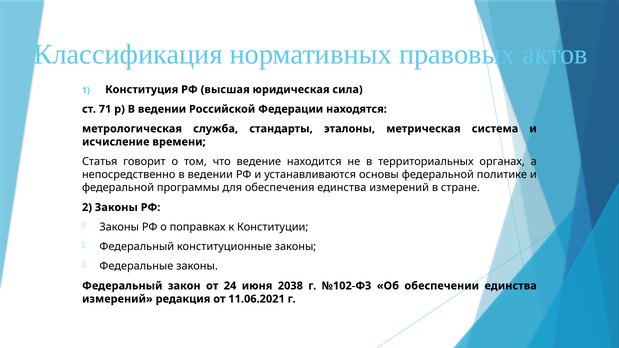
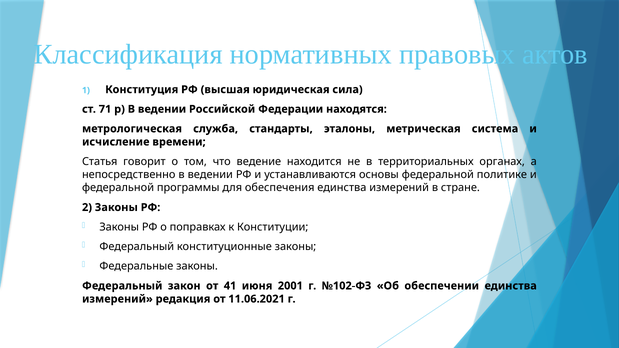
24: 24 -> 41 (230, 286)
2038: 2038 -> 2001 (290, 286)
